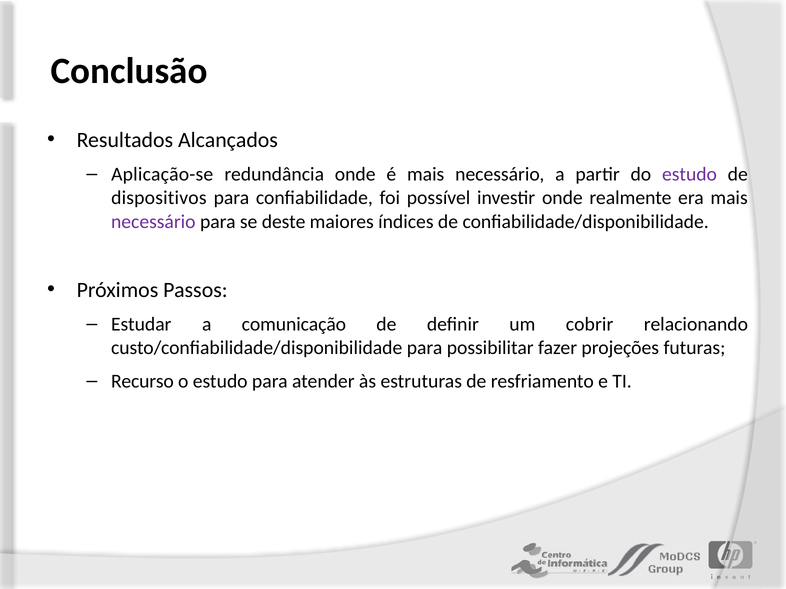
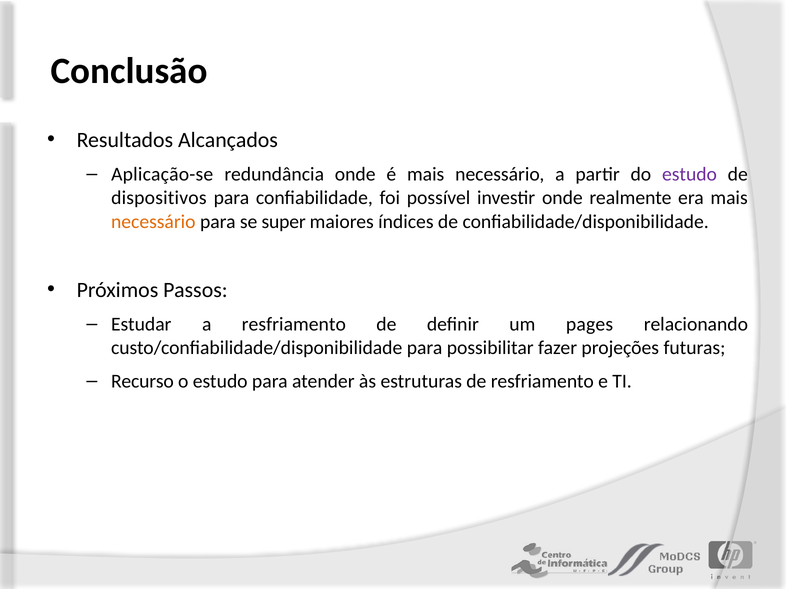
necessário colour: purple -> orange (153, 222)
deste: deste -> super (284, 222)
a comunicação: comunicação -> resfriamento (294, 325)
cobrir: cobrir -> pages (590, 325)
